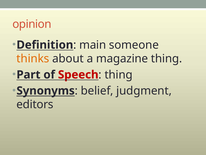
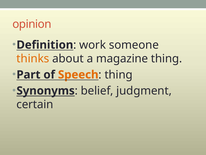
main: main -> work (93, 45)
Speech colour: red -> orange (78, 74)
editors: editors -> certain (35, 104)
